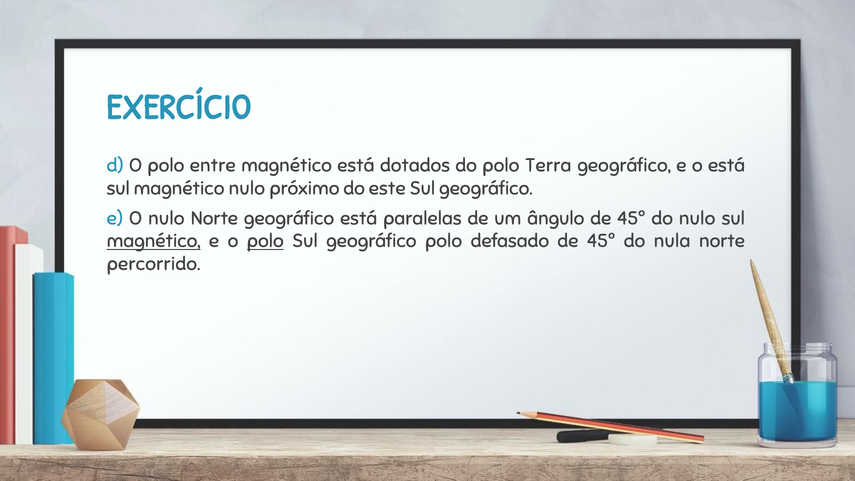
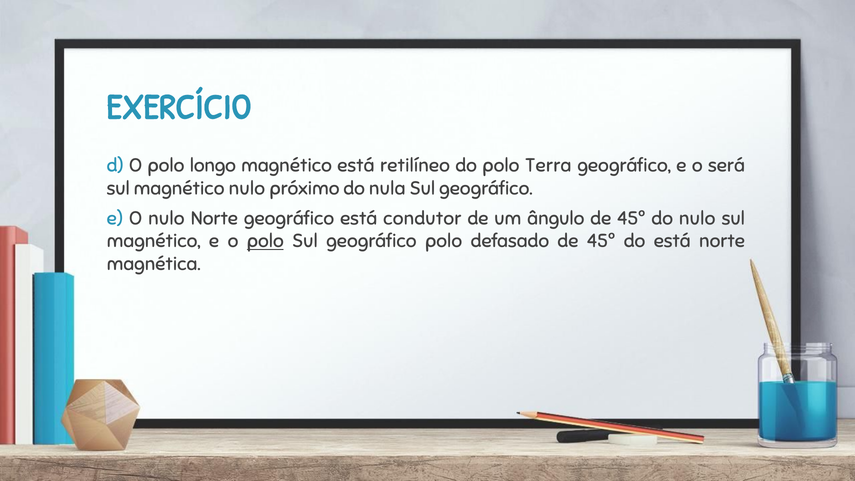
entre: entre -> longo (213, 166)
dotados: dotados -> retilíneo (415, 166)
o está: está -> será (727, 166)
este: este -> nula (387, 188)
paralelas: paralelas -> condutor (422, 218)
magnético underline: present -> none (154, 241)
do nula: nula -> está (672, 241)
percorrido: percorrido -> magnética (154, 264)
